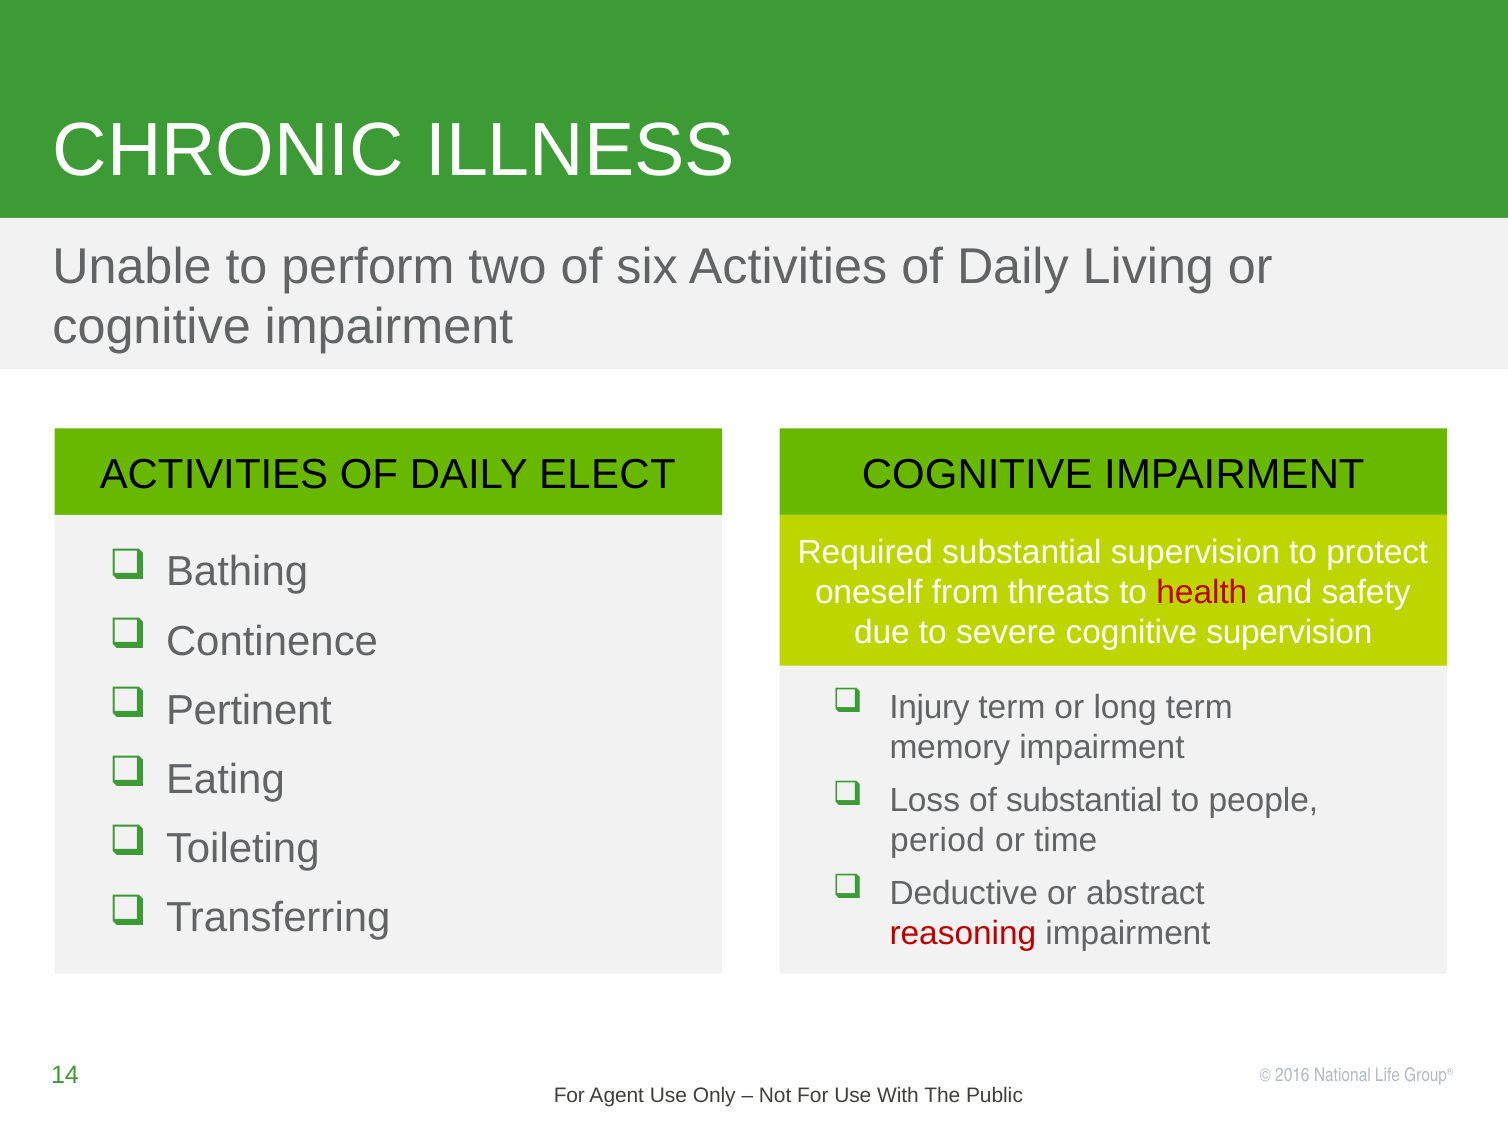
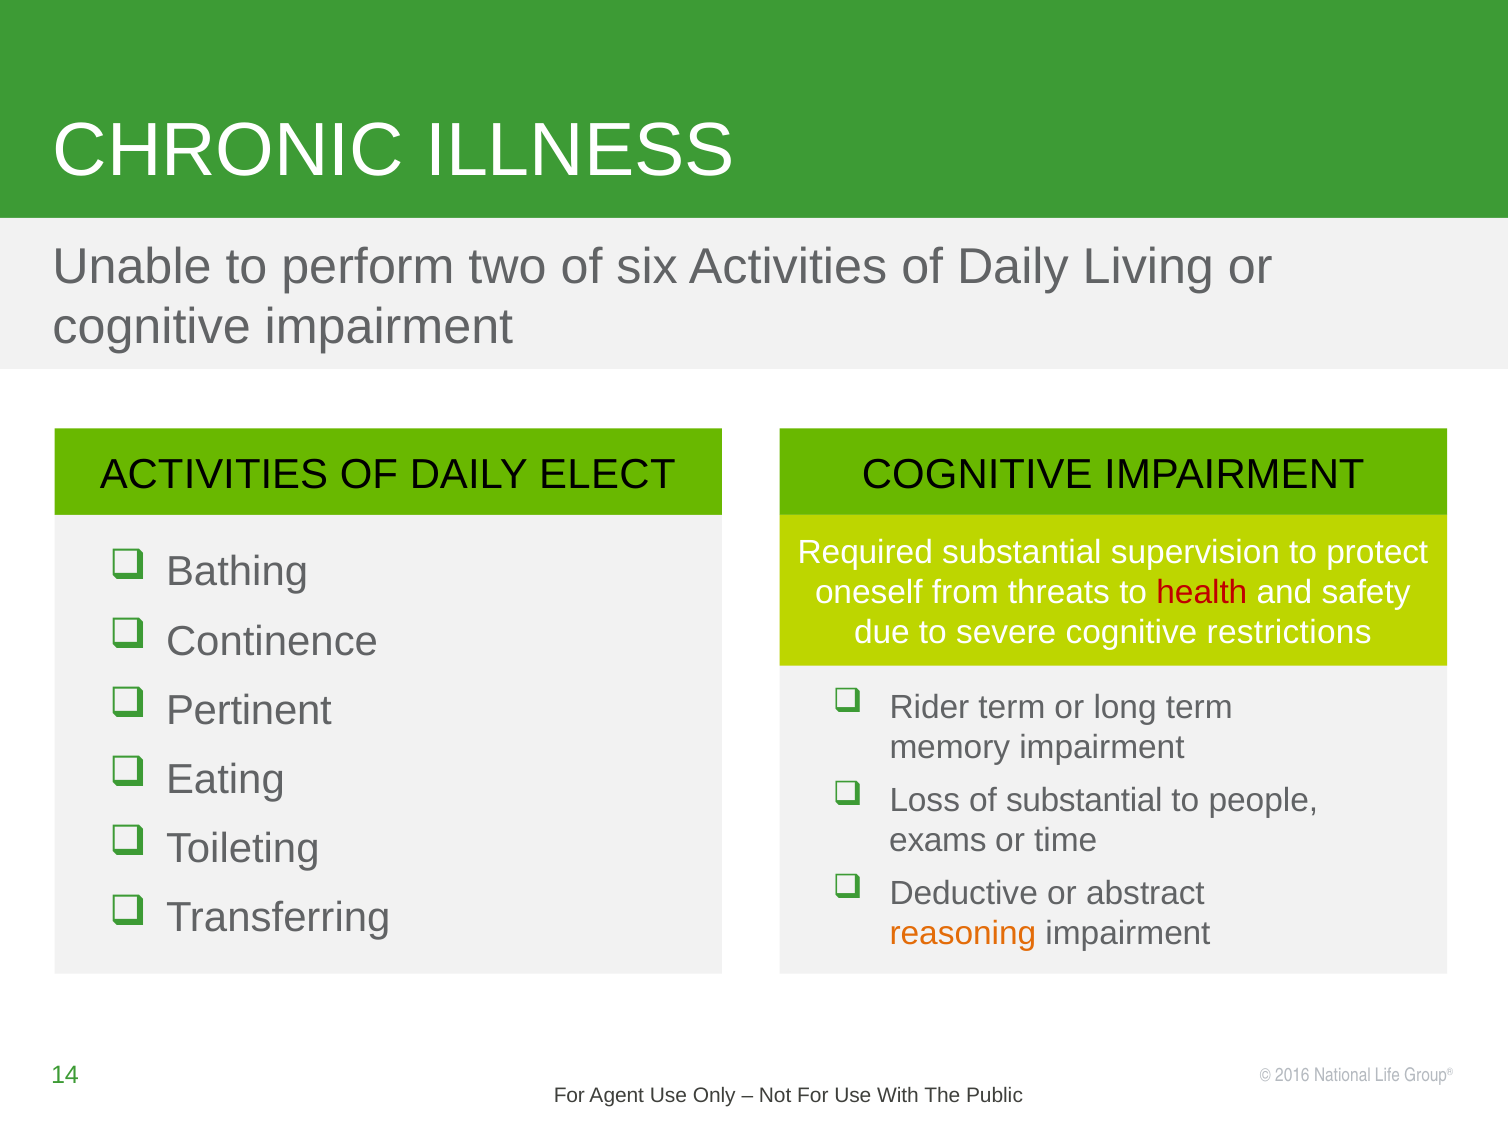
cognitive supervision: supervision -> restrictions (1289, 633)
Injury: Injury -> Rider (929, 707)
period: period -> exams (938, 840)
reasoning colour: red -> orange (963, 933)
